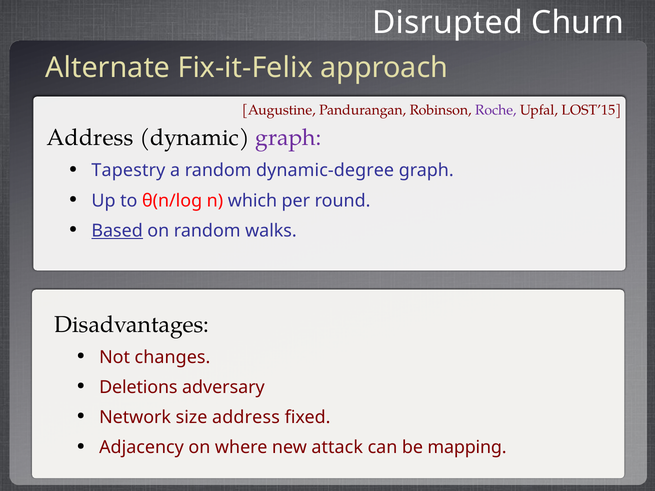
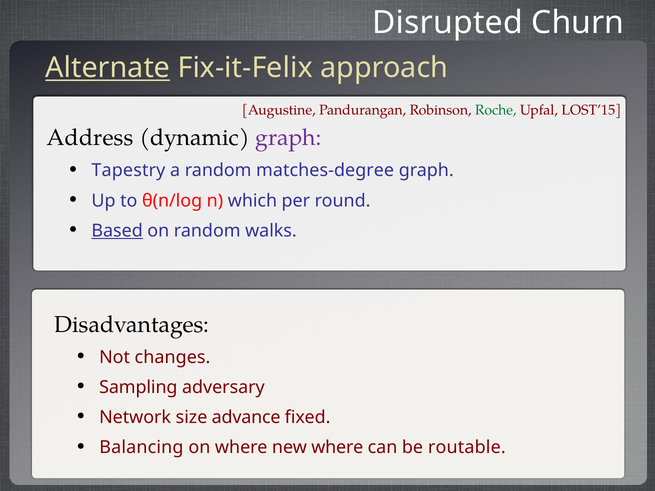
Alternate underline: none -> present (108, 68)
Roche colour: purple -> green (496, 110)
dynamic-degree: dynamic-degree -> matches-degree (325, 171)
Deletions: Deletions -> Sampling (138, 388)
size address: address -> advance (246, 418)
Adjacency: Adjacency -> Balancing (141, 448)
new attack: attack -> where (337, 448)
mapping: mapping -> routable (467, 448)
